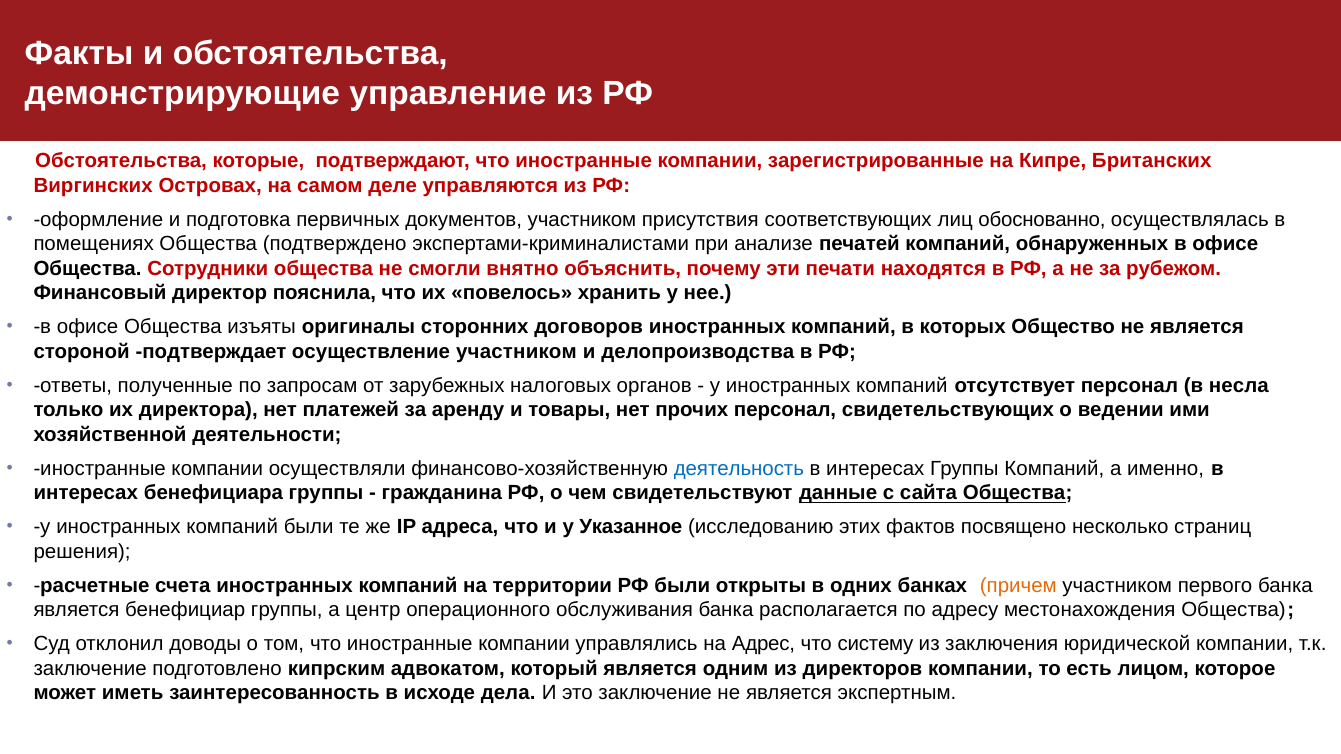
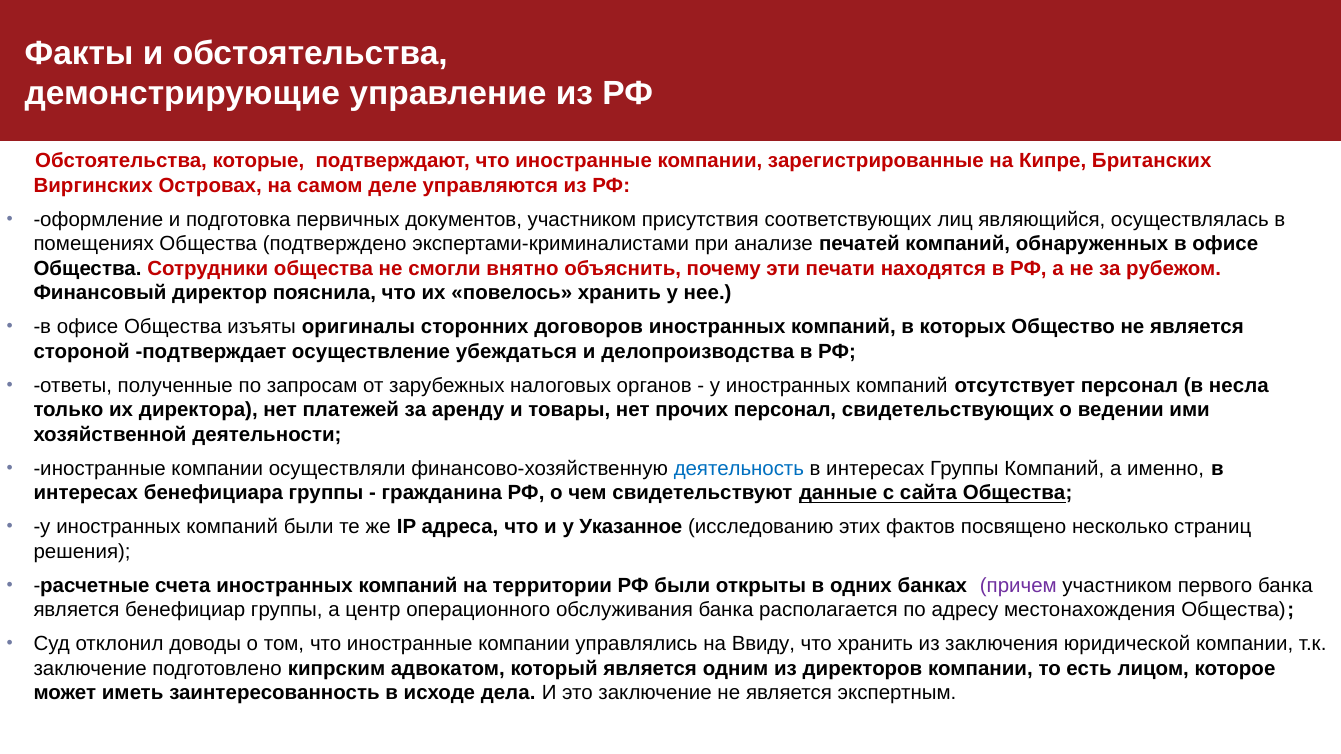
обоснованно: обоснованно -> являющийся (1042, 219)
осуществление участником: участником -> убеждаться (517, 352)
причем colour: orange -> purple (1018, 586)
Адрес: Адрес -> Ввиду (763, 644)
что систему: систему -> хранить (875, 644)
